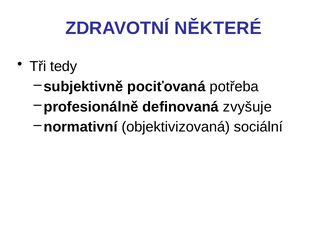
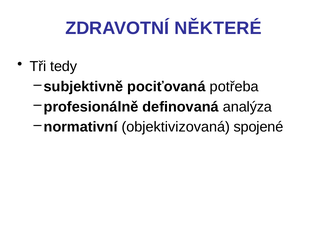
zvyšuje: zvyšuje -> analýza (247, 107)
sociální: sociální -> spojené (259, 127)
